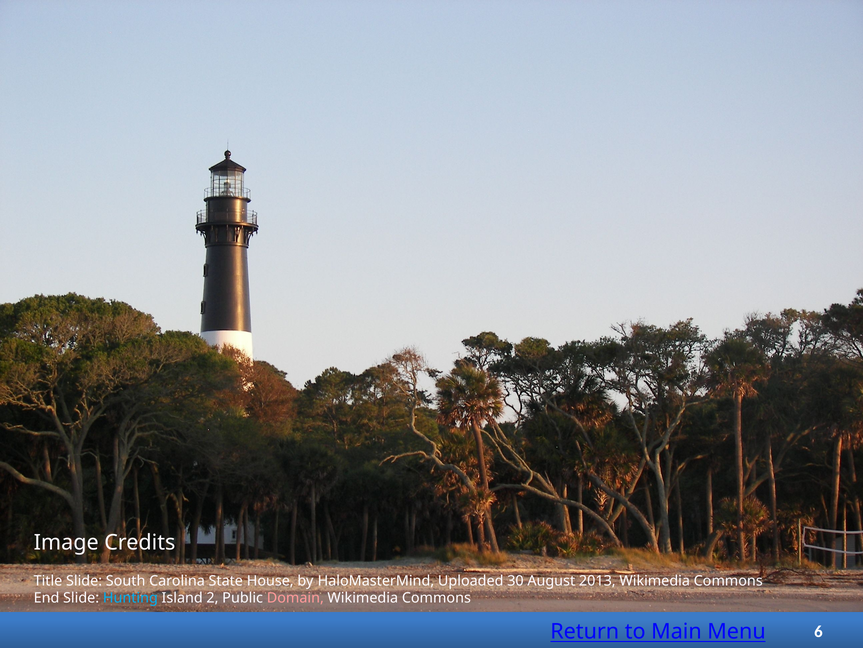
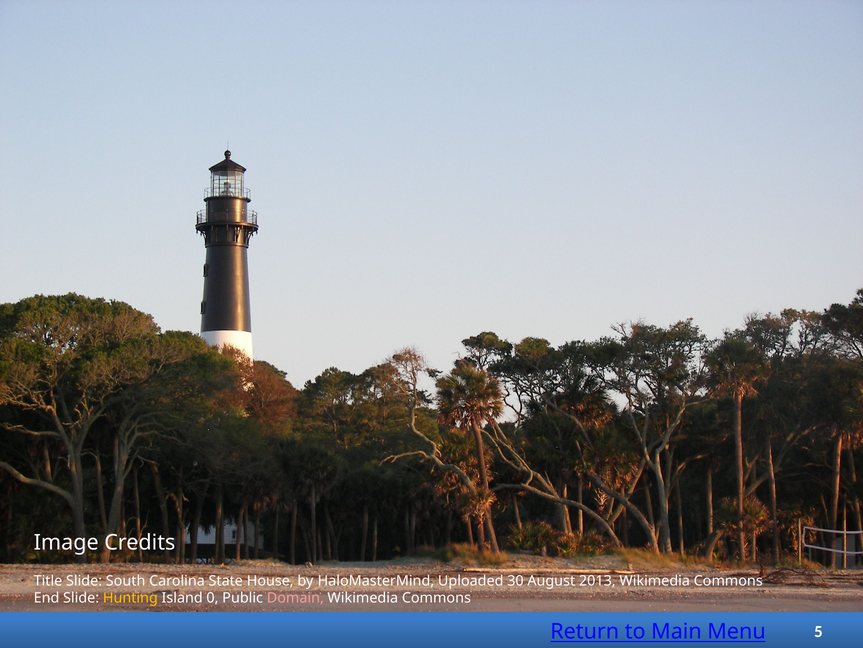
Hunting colour: light blue -> yellow (130, 597)
2: 2 -> 0 (213, 597)
6: 6 -> 5 (818, 631)
